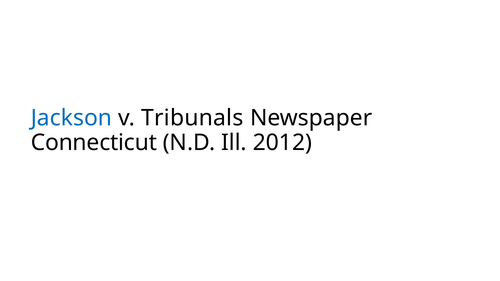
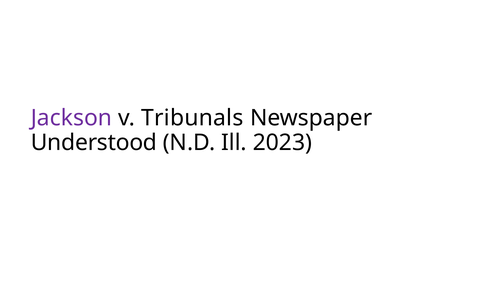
Jackson colour: blue -> purple (71, 118)
Connecticut: Connecticut -> Understood (94, 143)
2012: 2012 -> 2023 (282, 143)
